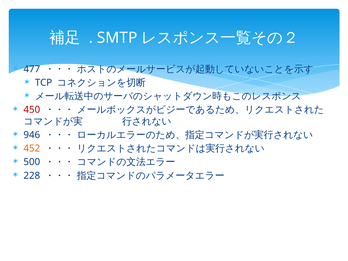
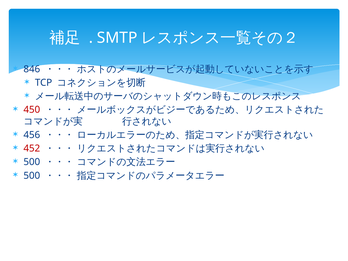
477: 477 -> 846 (32, 69)
946: 946 -> 456 (32, 135)
452 colour: orange -> red (32, 149)
228: 228 -> 500 (32, 176)
